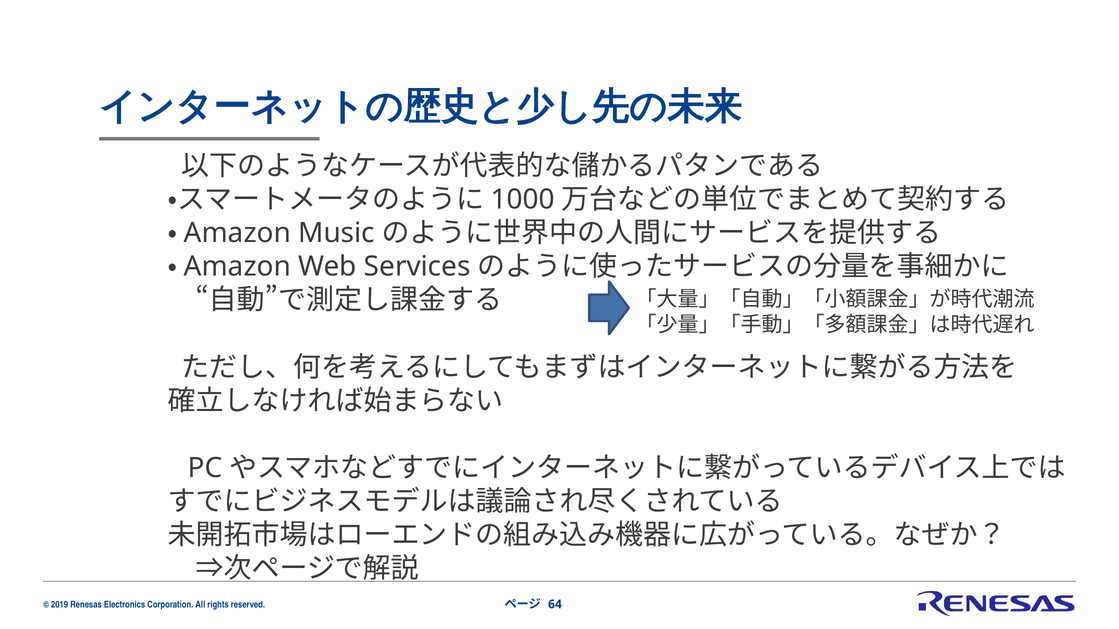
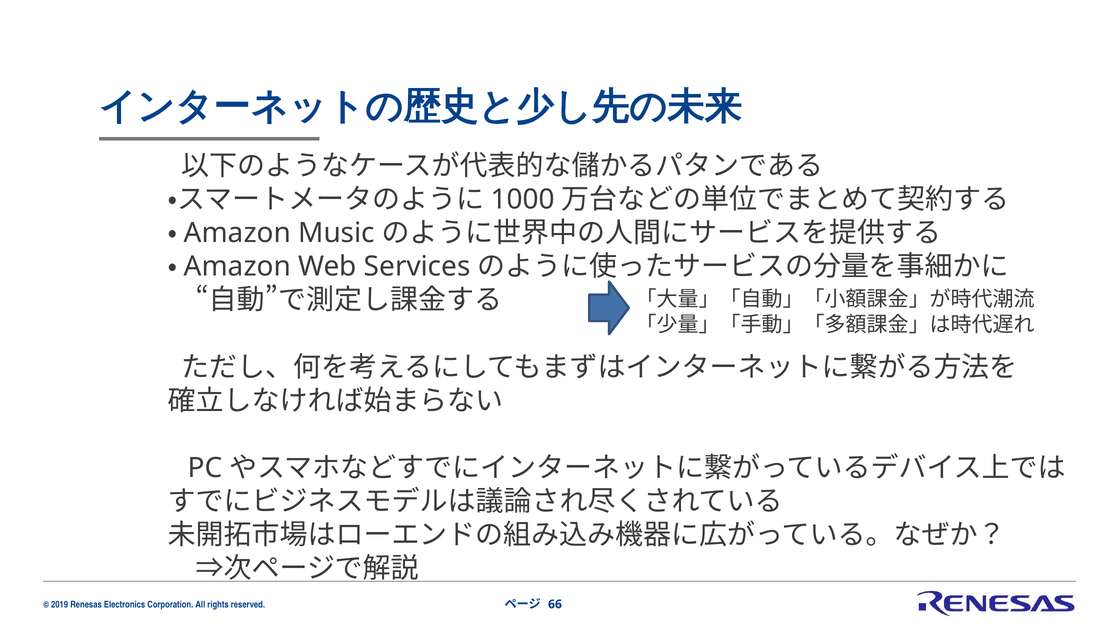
64: 64 -> 66 (555, 605)
